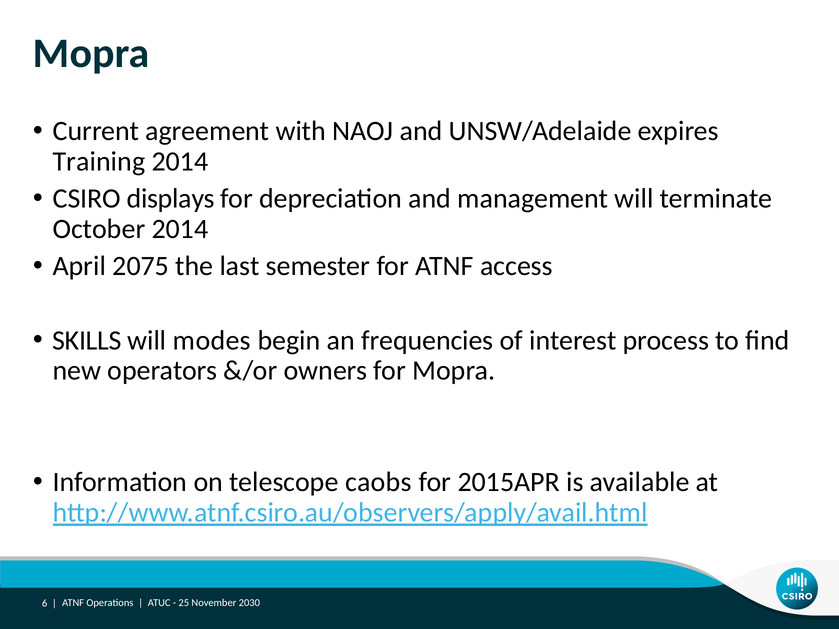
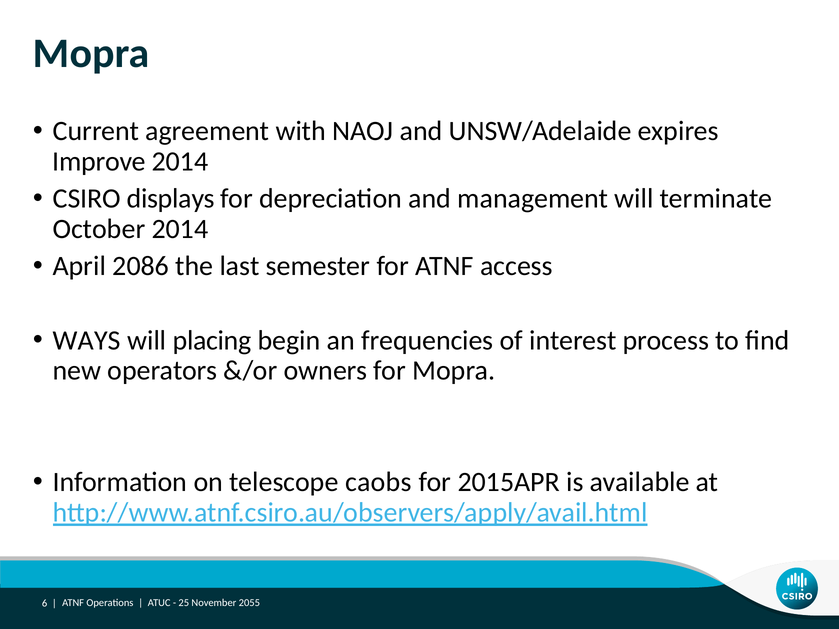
Training: Training -> Improve (99, 162)
2075: 2075 -> 2086 (141, 266)
SKILLS: SKILLS -> WAYS (87, 340)
modes: modes -> placing (212, 340)
2030: 2030 -> 2055 (249, 603)
